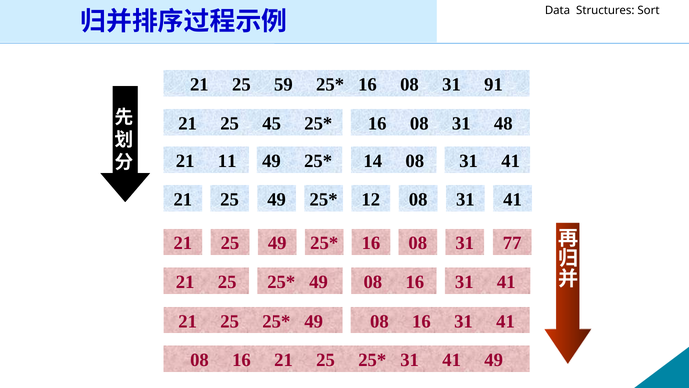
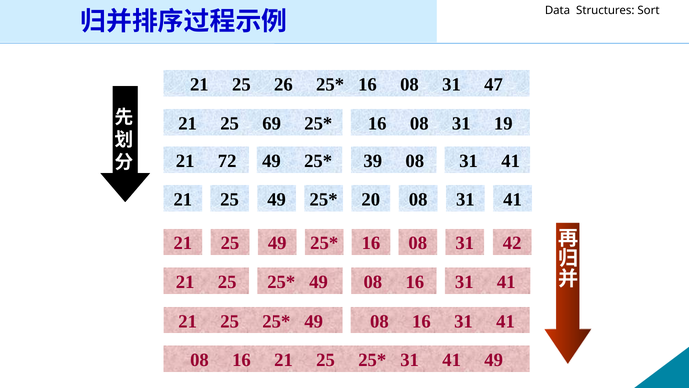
59: 59 -> 26 (283, 84)
91: 91 -> 47 (494, 84)
45: 45 -> 69 (272, 123)
48: 48 -> 19 (503, 123)
11: 11 -> 72 (227, 161)
14: 14 -> 39 (373, 161)
12: 12 -> 20 (371, 199)
77: 77 -> 42 (512, 243)
